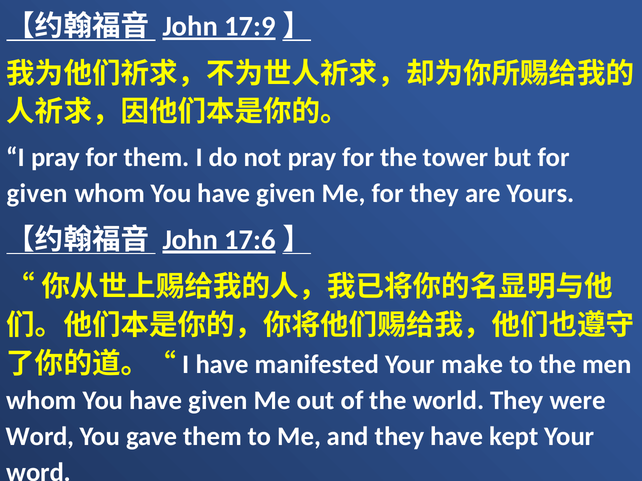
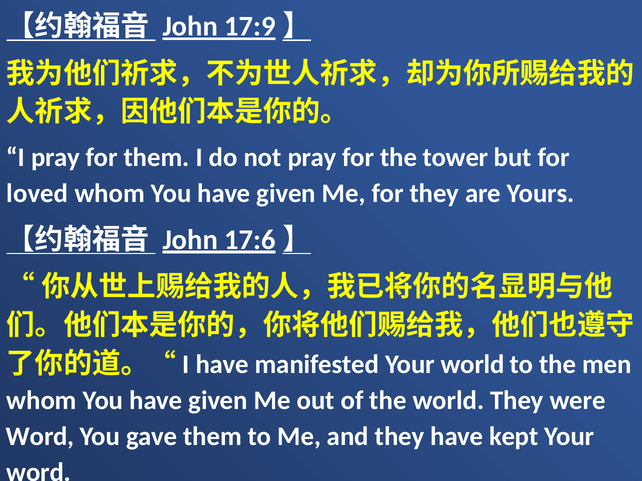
given: given -> loved (37, 194)
Your make: make -> world (473, 365)
